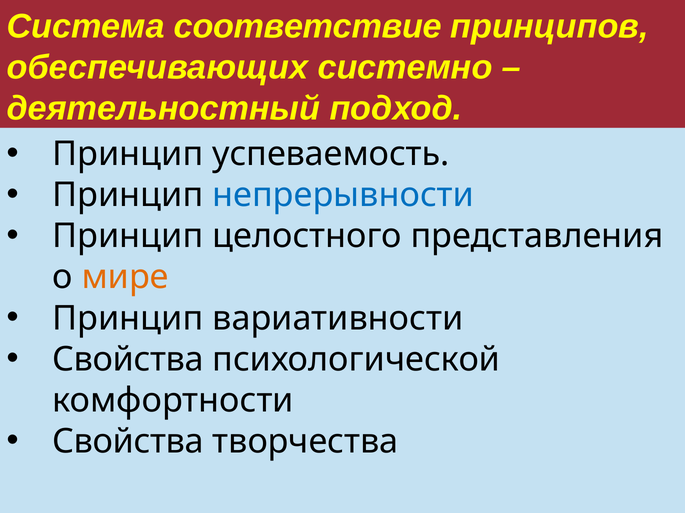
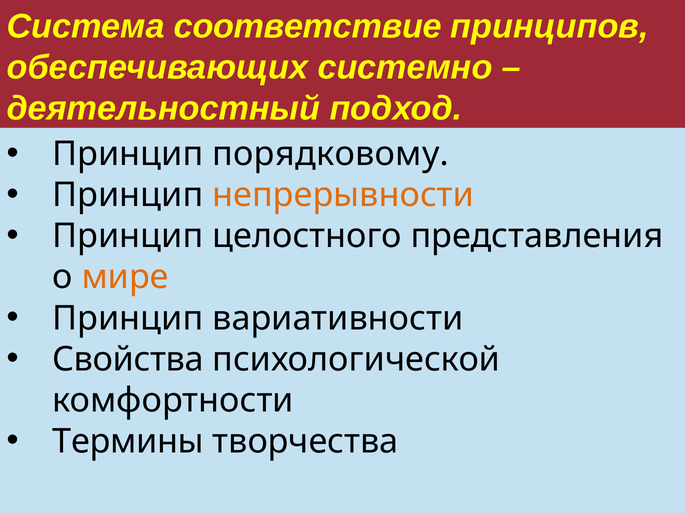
успеваемость: успеваемость -> порядковому (331, 154)
непрерывности colour: blue -> orange (343, 195)
Свойства: Свойства -> Термины (128, 442)
